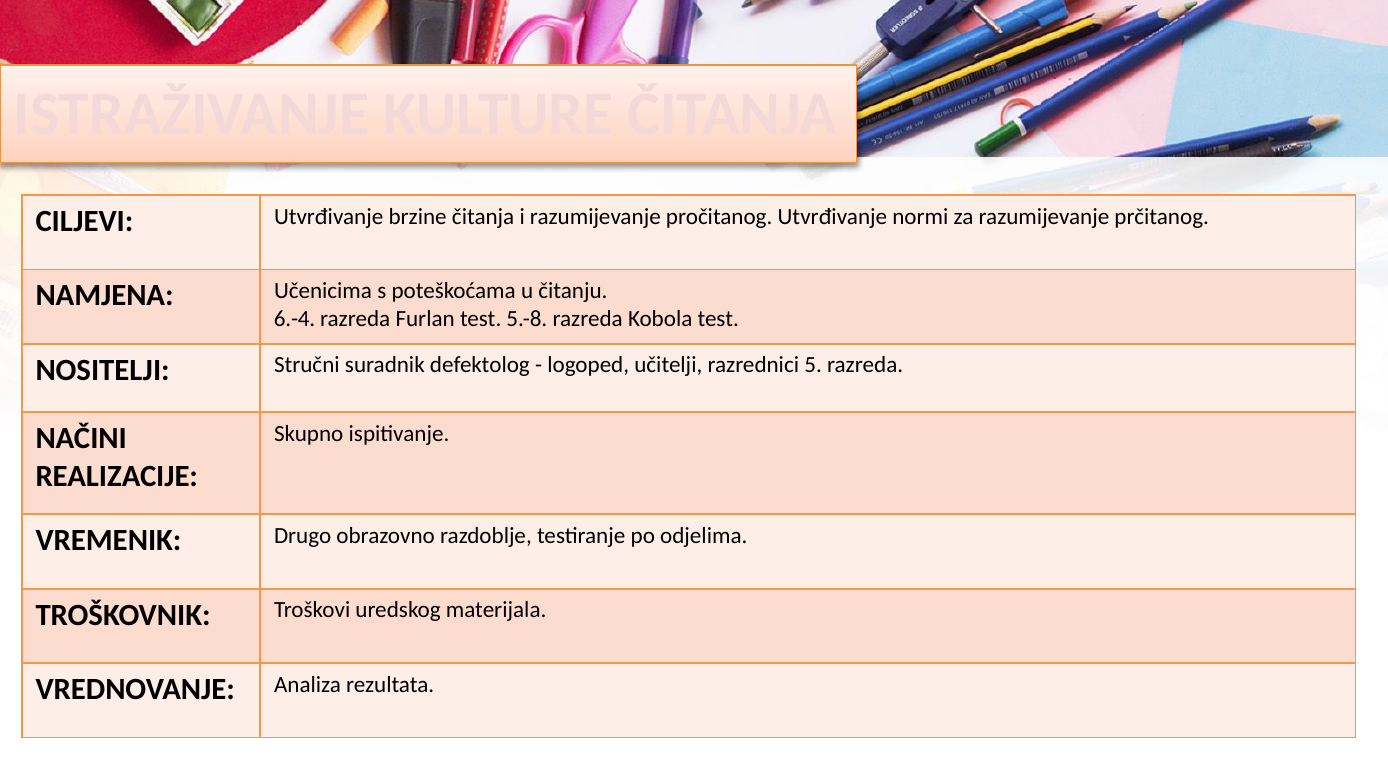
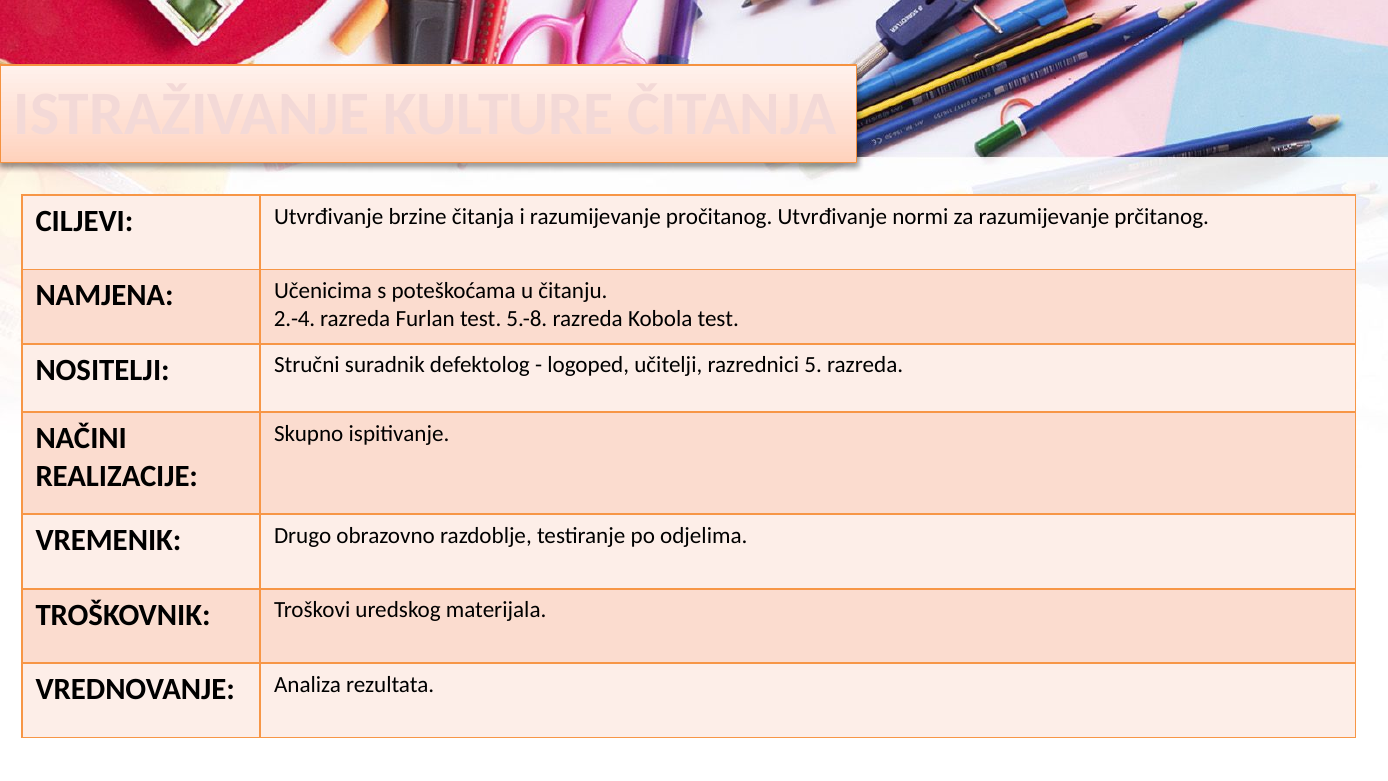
6.-4: 6.-4 -> 2.-4 (295, 319)
